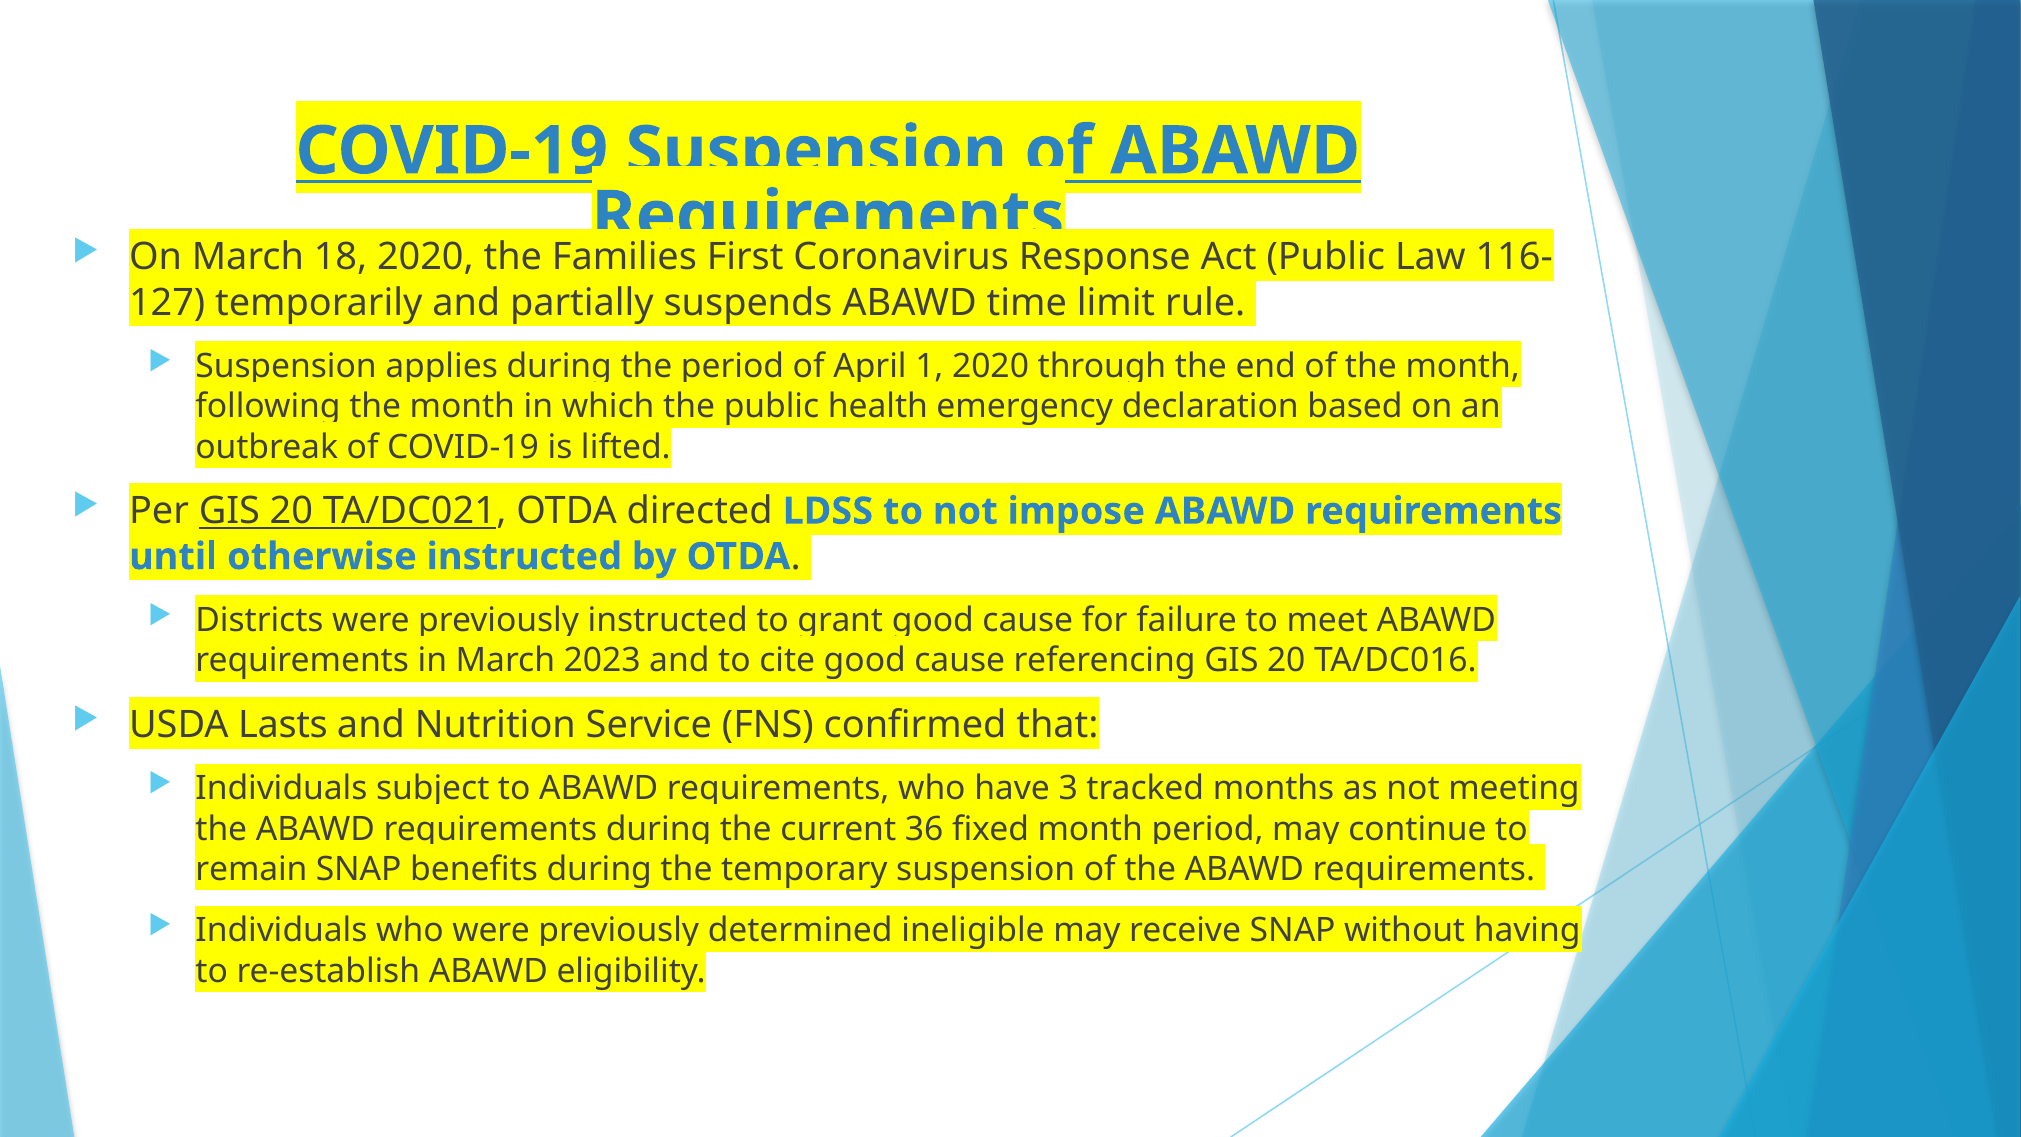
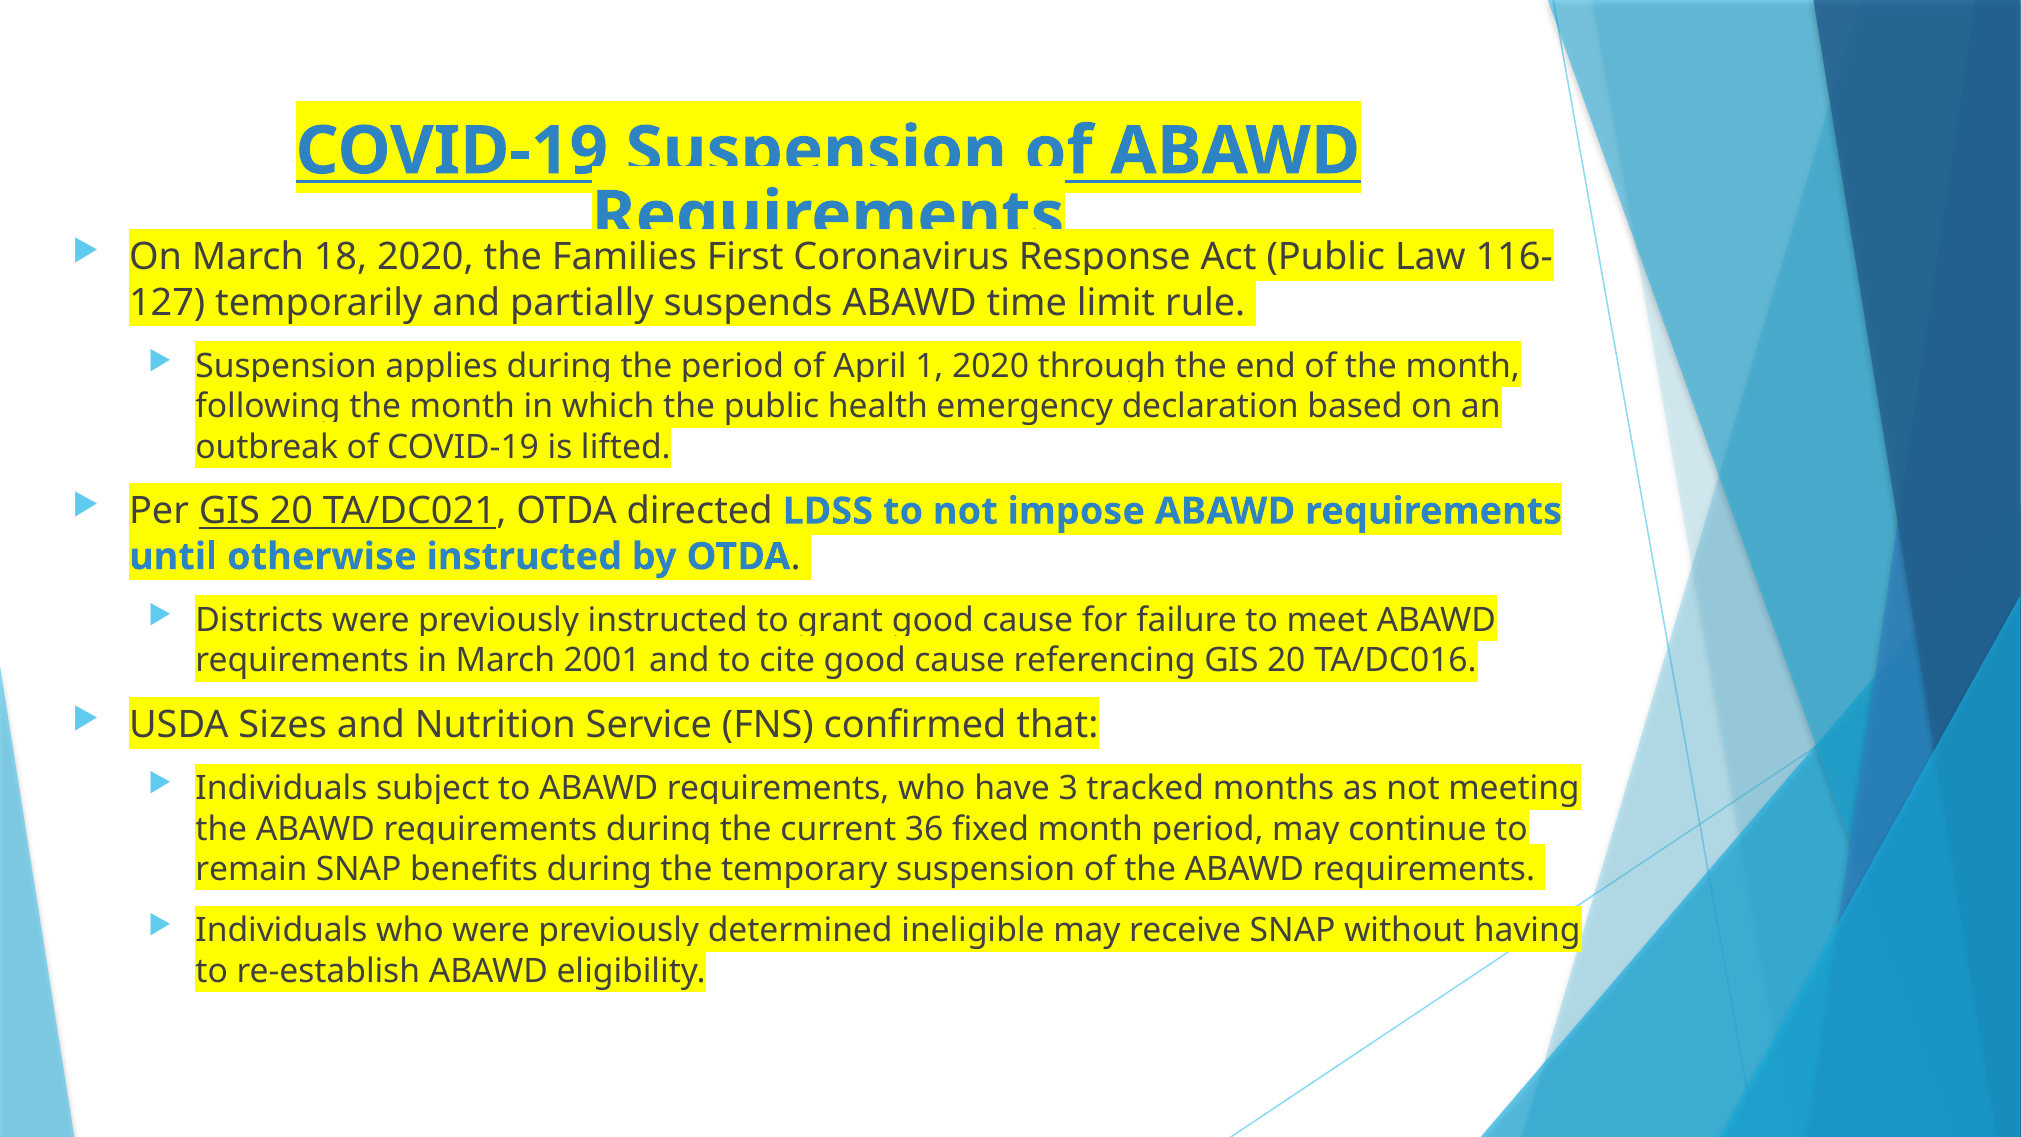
2023: 2023 -> 2001 (602, 661)
Lasts: Lasts -> Sizes (283, 725)
